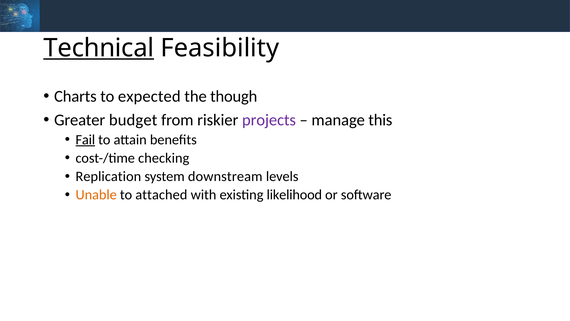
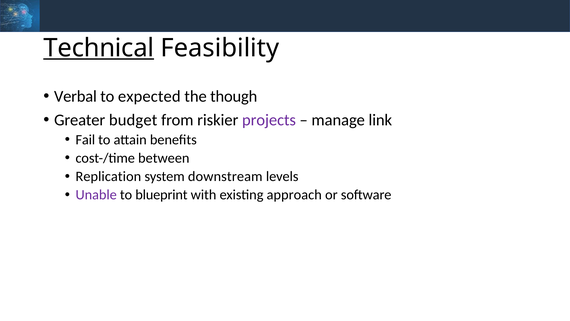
Charts: Charts -> Verbal (75, 96)
this: this -> link (380, 120)
Fail underline: present -> none (85, 140)
checking: checking -> between (164, 158)
Unable colour: orange -> purple (96, 195)
attached: attached -> blueprint (161, 195)
likelihood: likelihood -> approach (294, 195)
